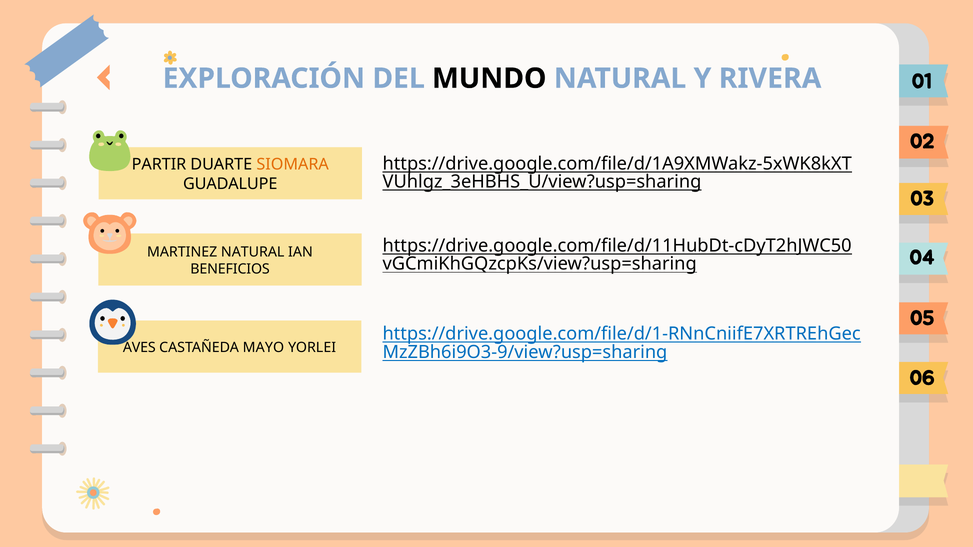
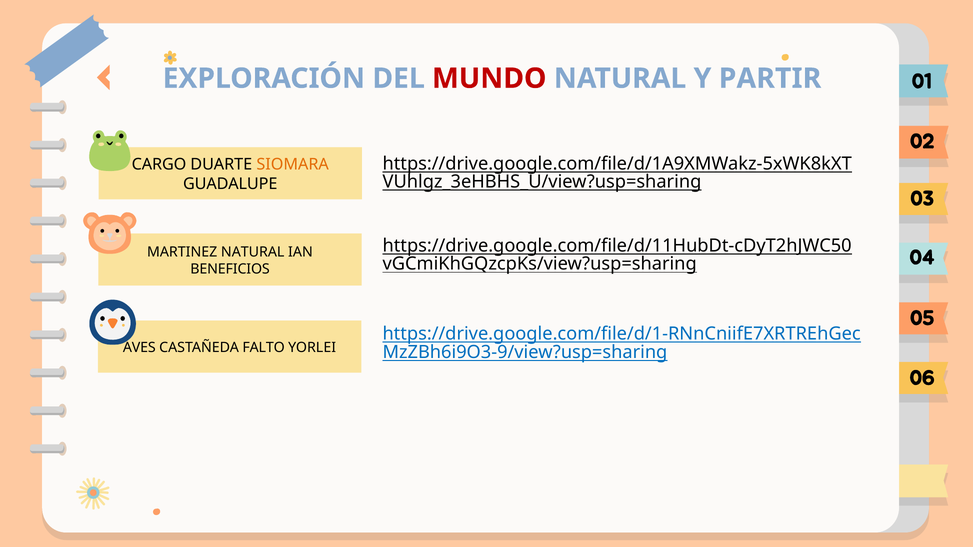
MUNDO colour: black -> red (489, 79)
RIVERA: RIVERA -> PARTIR (770, 79)
PARTIR: PARTIR -> CARGO (159, 165)
MAYO: MAYO -> FALTO (264, 348)
